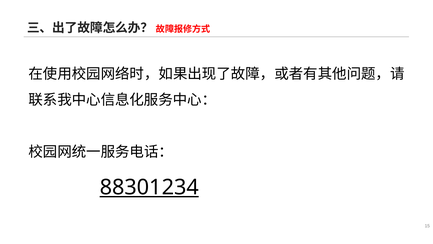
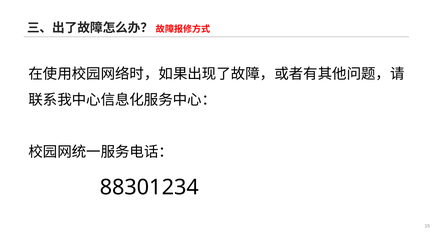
88301234 underline: present -> none (149, 187)
